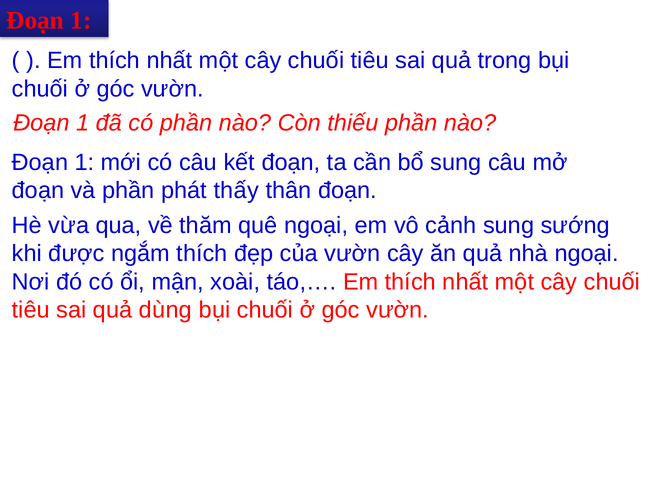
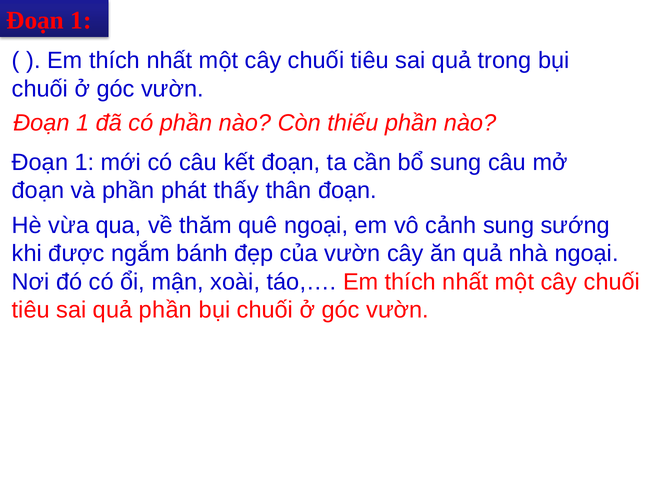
ngắm thích: thích -> bánh (202, 254)
quả dùng: dùng -> phần (165, 310)
